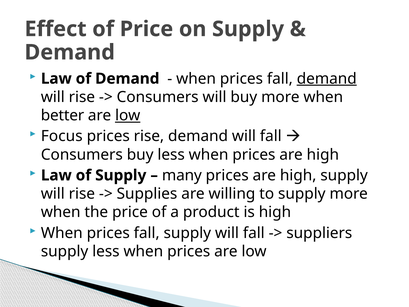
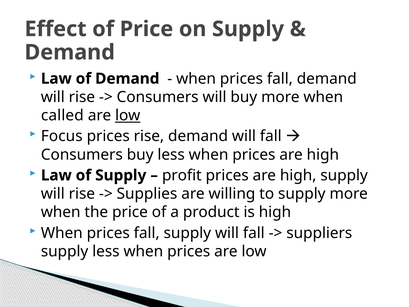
demand underline: present -> none (327, 79)
better: better -> called (62, 115)
many: many -> profit (182, 175)
